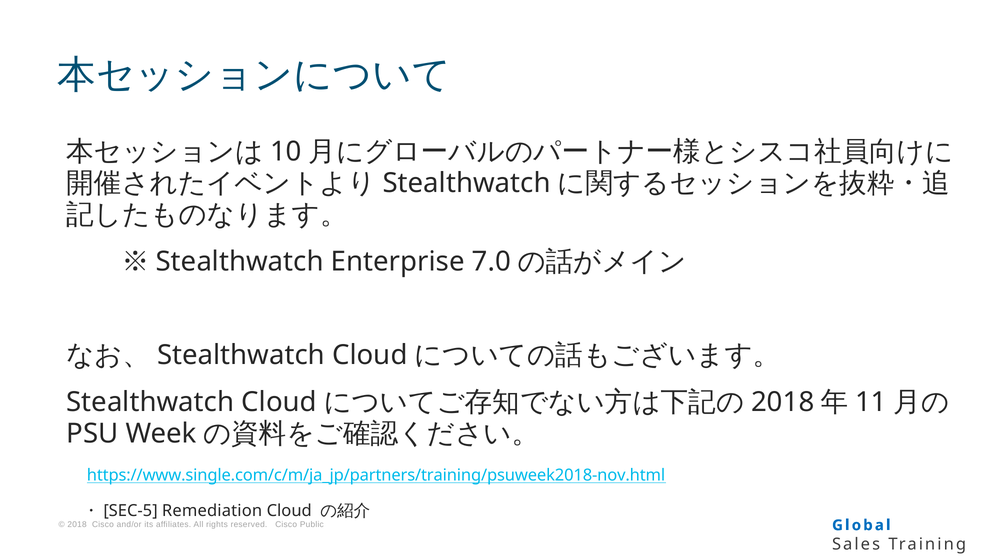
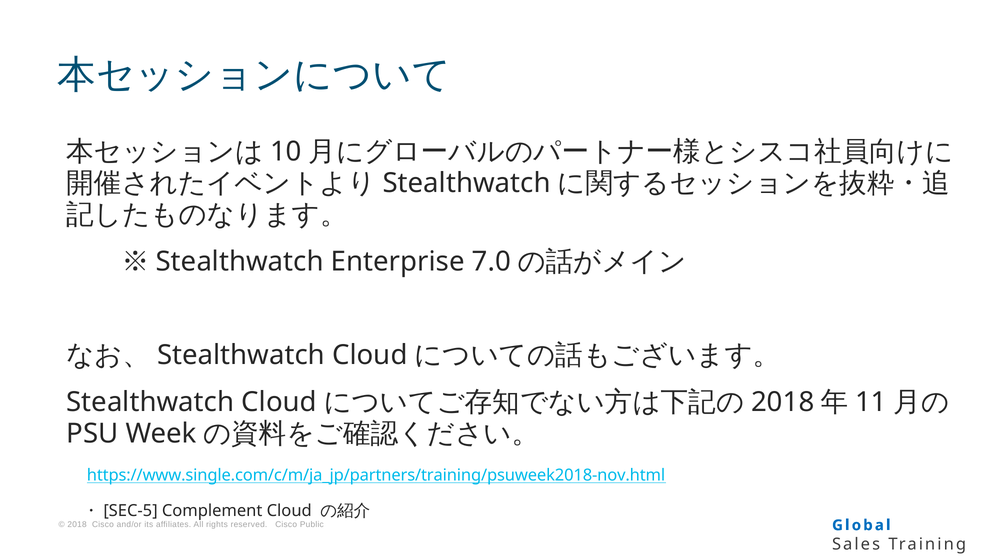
Remediation: Remediation -> Complement (212, 510)
